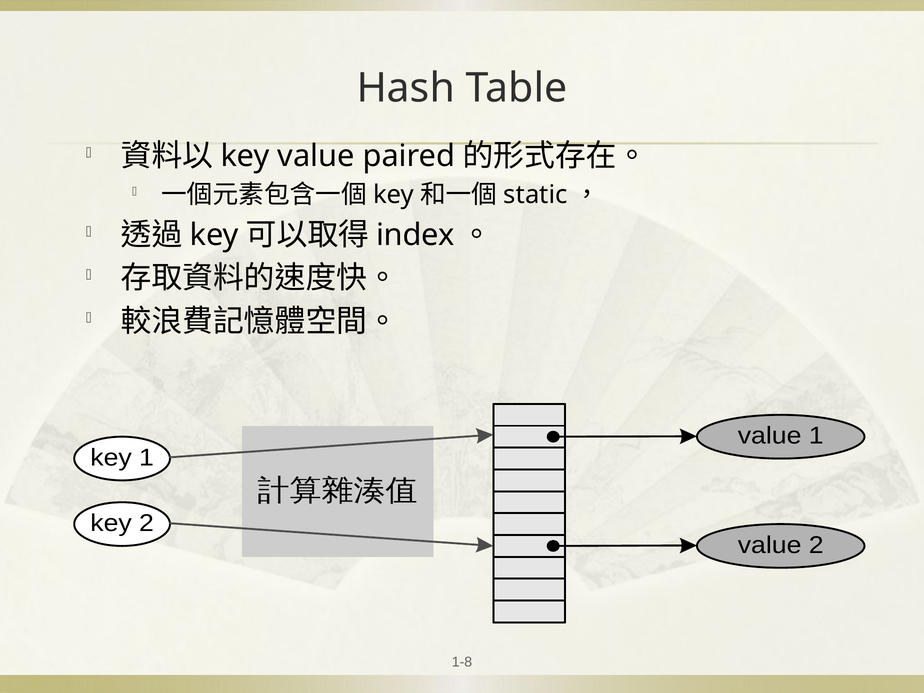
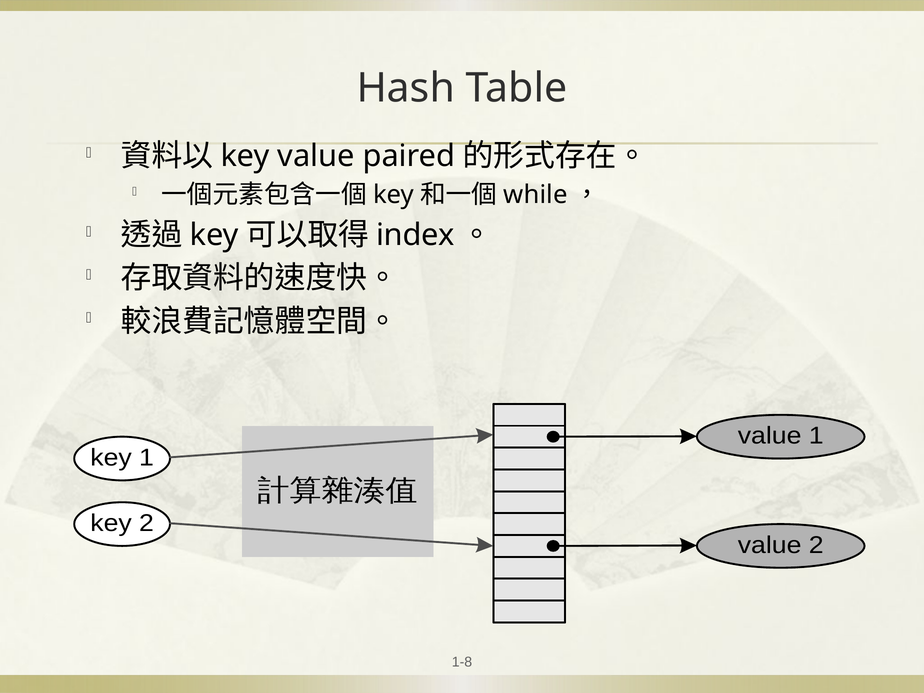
static: static -> while (536, 195)
